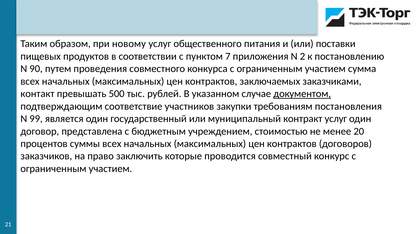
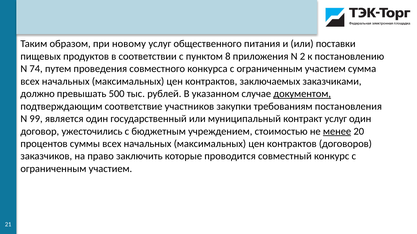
7: 7 -> 8 (228, 57)
90: 90 -> 74 (36, 69)
контакт: контакт -> должно (38, 94)
представлена: представлена -> ужесточились (92, 132)
менее underline: none -> present (337, 132)
